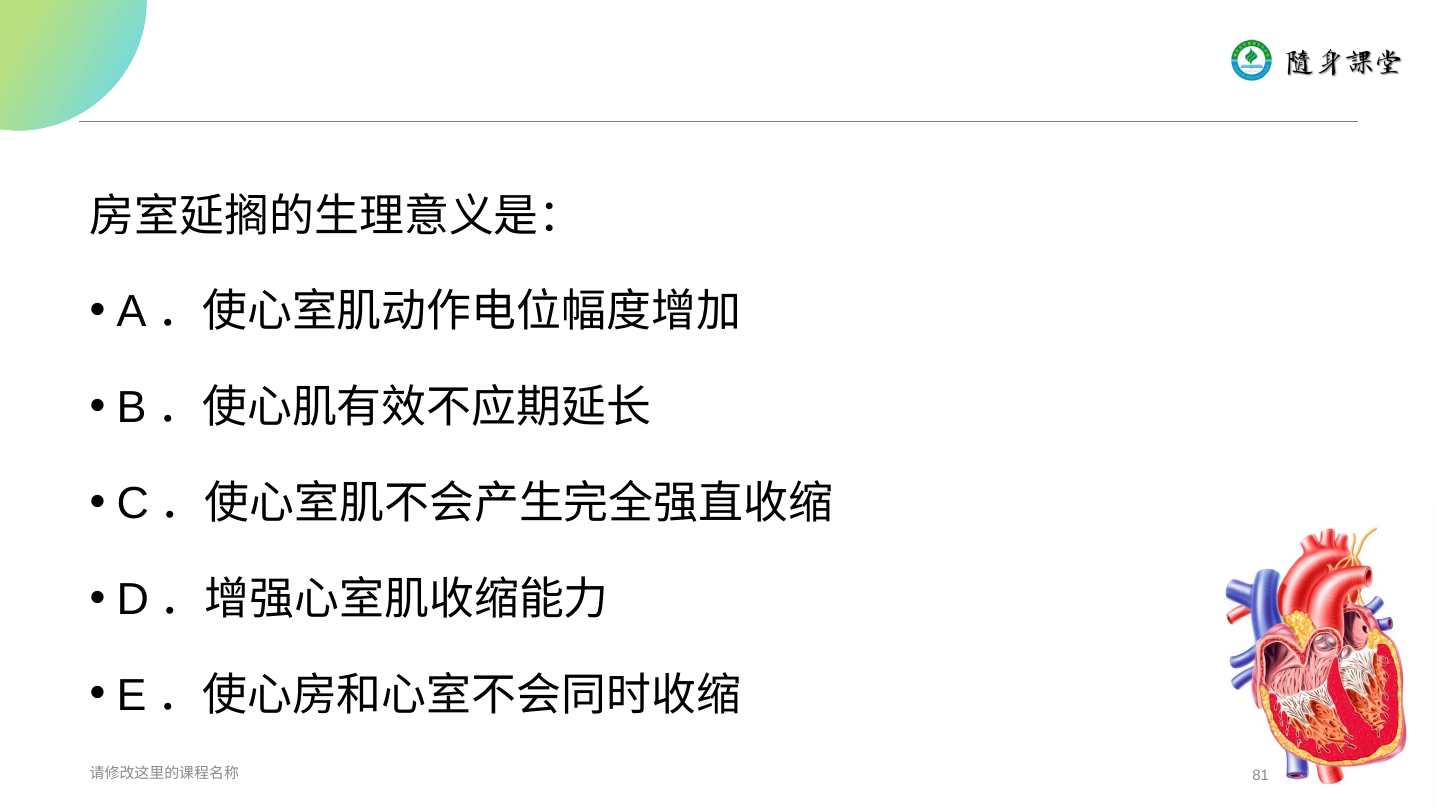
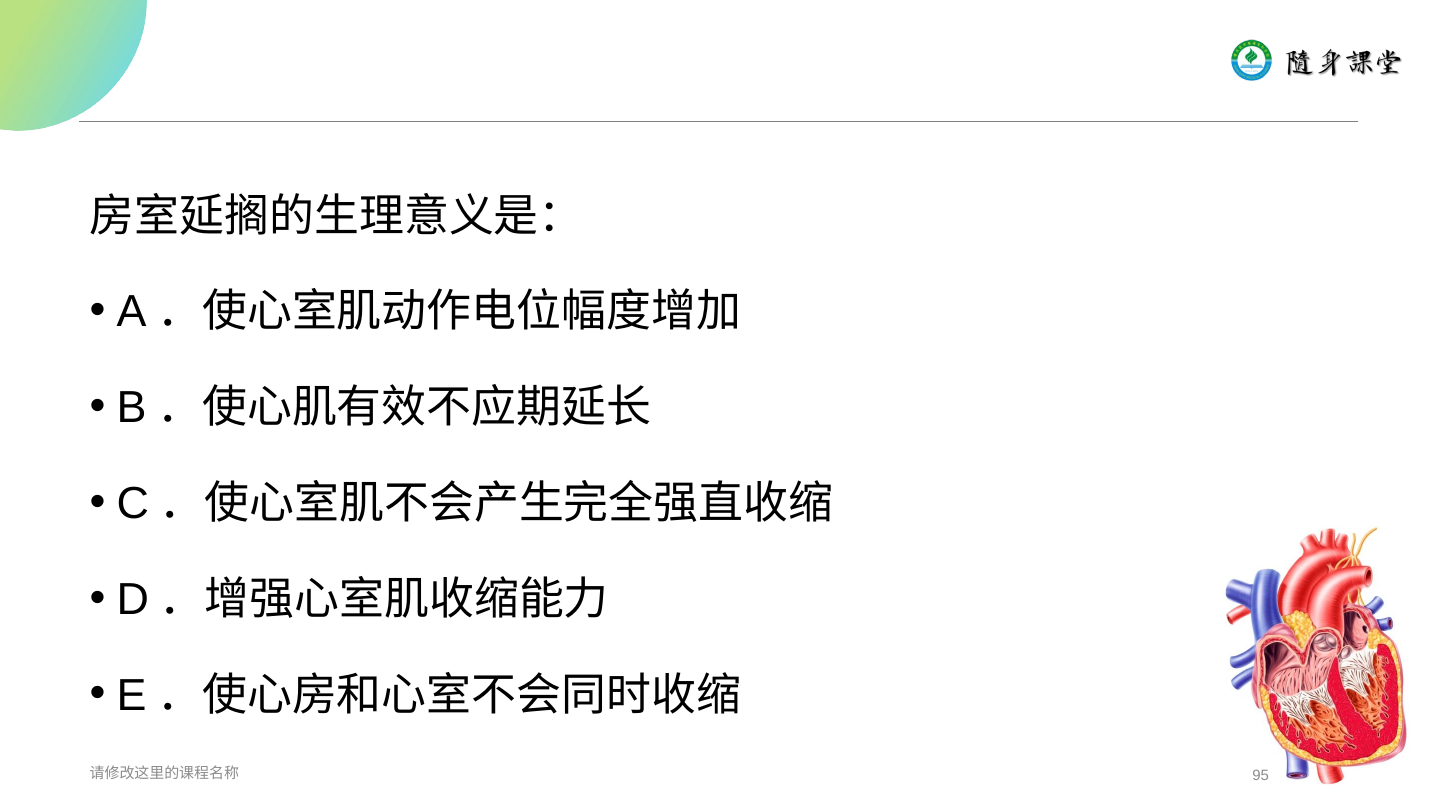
81: 81 -> 95 (1261, 776)
